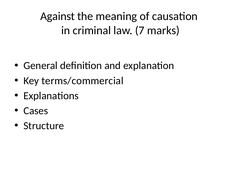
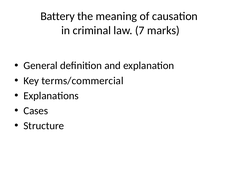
Against: Against -> Battery (58, 16)
